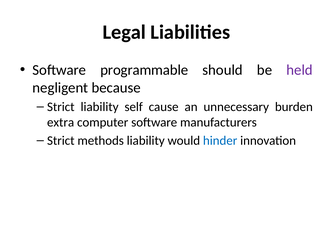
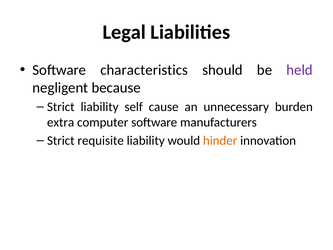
programmable: programmable -> characteristics (144, 70)
methods: methods -> requisite (101, 140)
hinder colour: blue -> orange (220, 140)
